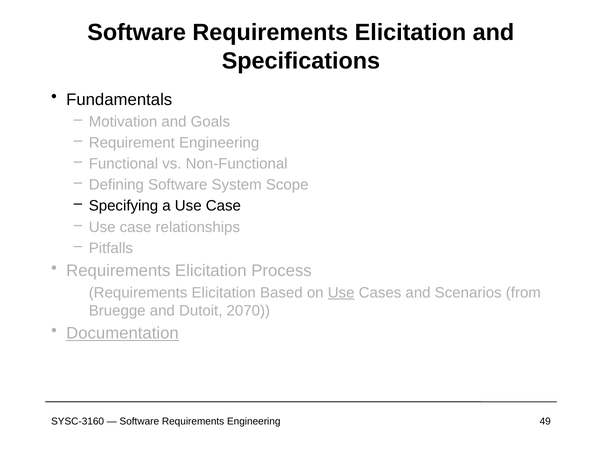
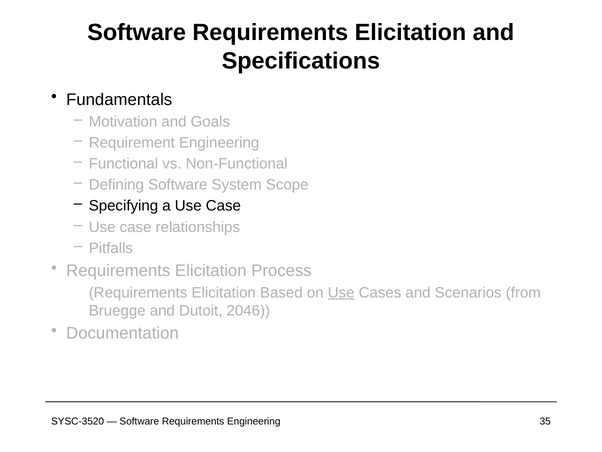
2070: 2070 -> 2046 (248, 310)
Documentation underline: present -> none (122, 333)
SYSC-3160: SYSC-3160 -> SYSC-3520 (78, 421)
49: 49 -> 35 (545, 421)
